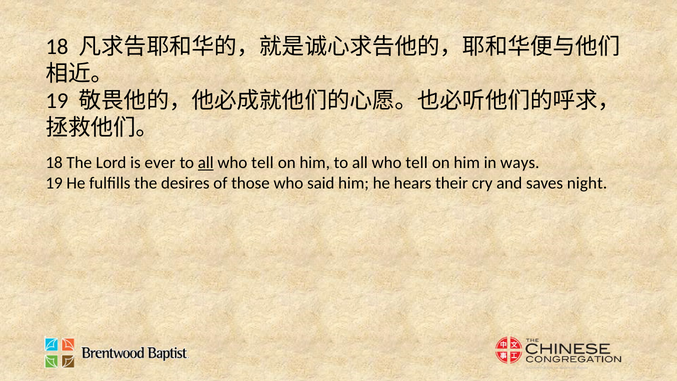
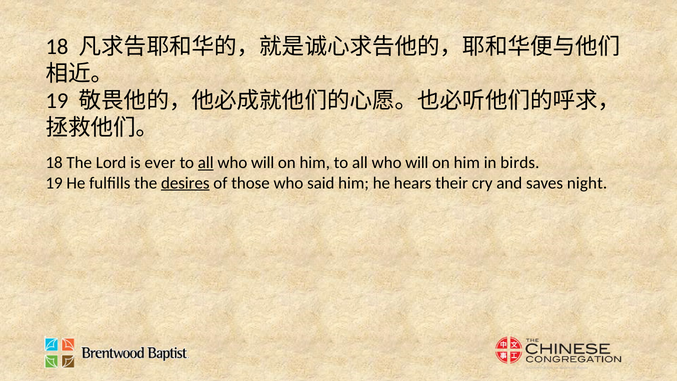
tell: tell -> will (263, 163)
tell: tell -> will (417, 163)
ways: ways -> birds (520, 163)
desires underline: none -> present (185, 183)
